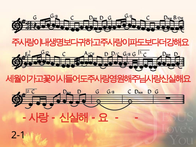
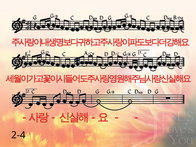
2-1: 2-1 -> 2-4 (18, 135)
